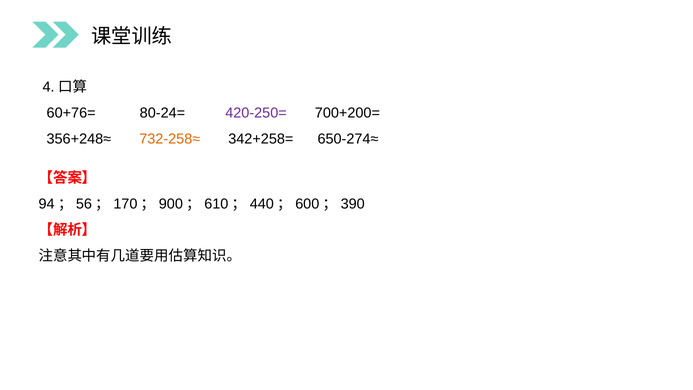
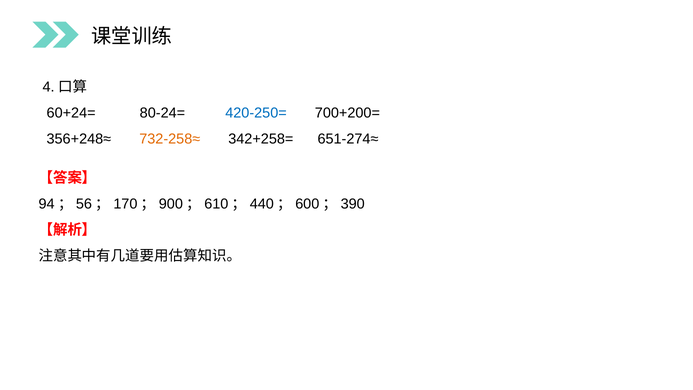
60+76=: 60+76= -> 60+24= (71, 113)
420-250= colour: purple -> blue (256, 113)
650-274≈: 650-274≈ -> 651-274≈ (348, 139)
